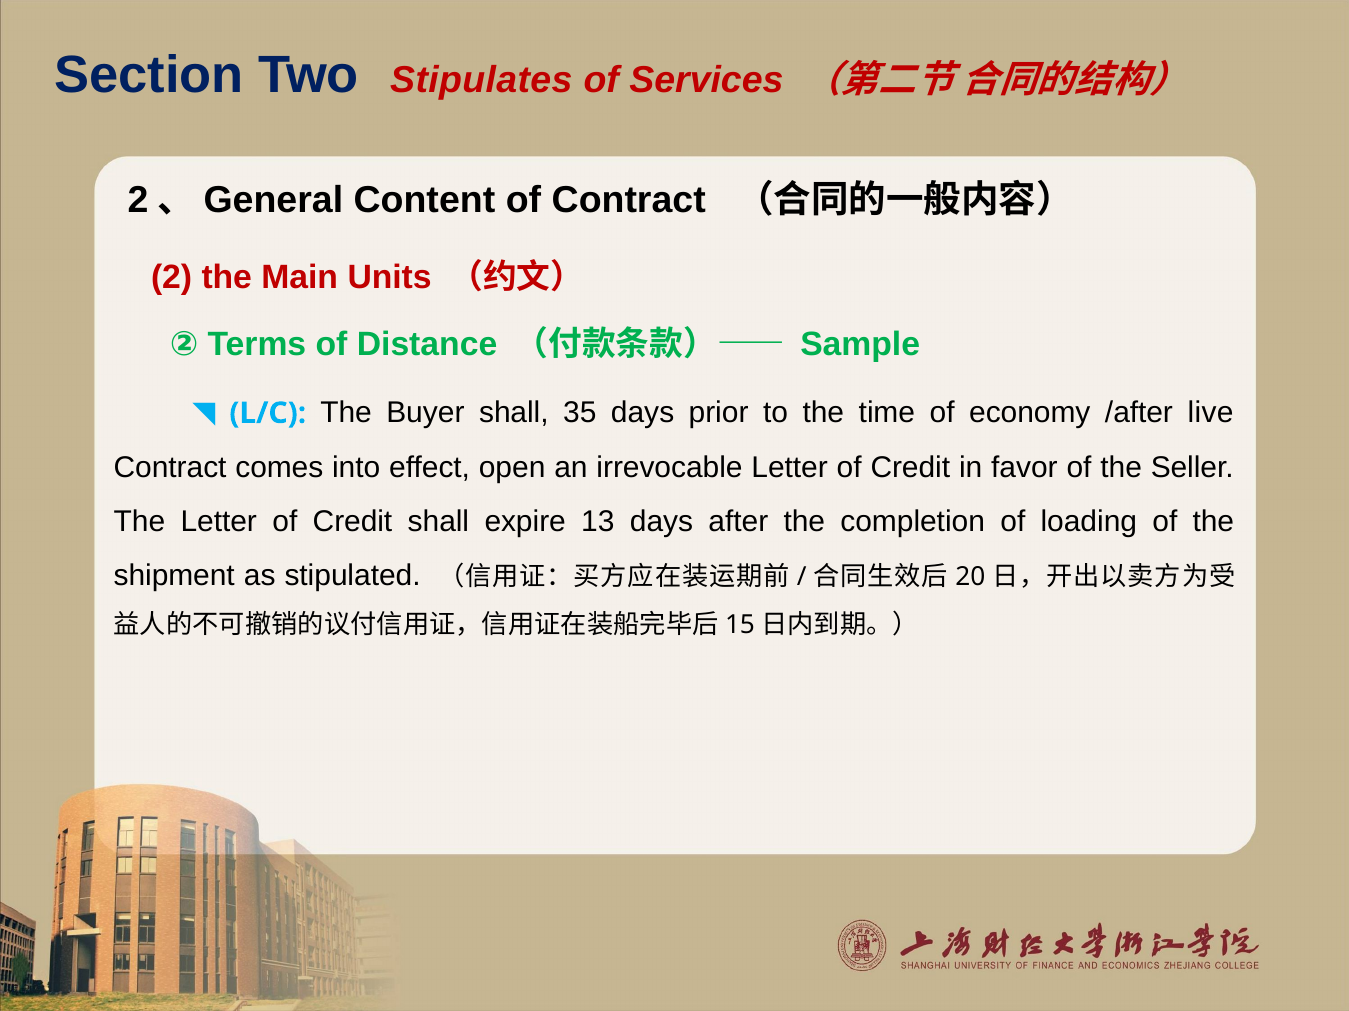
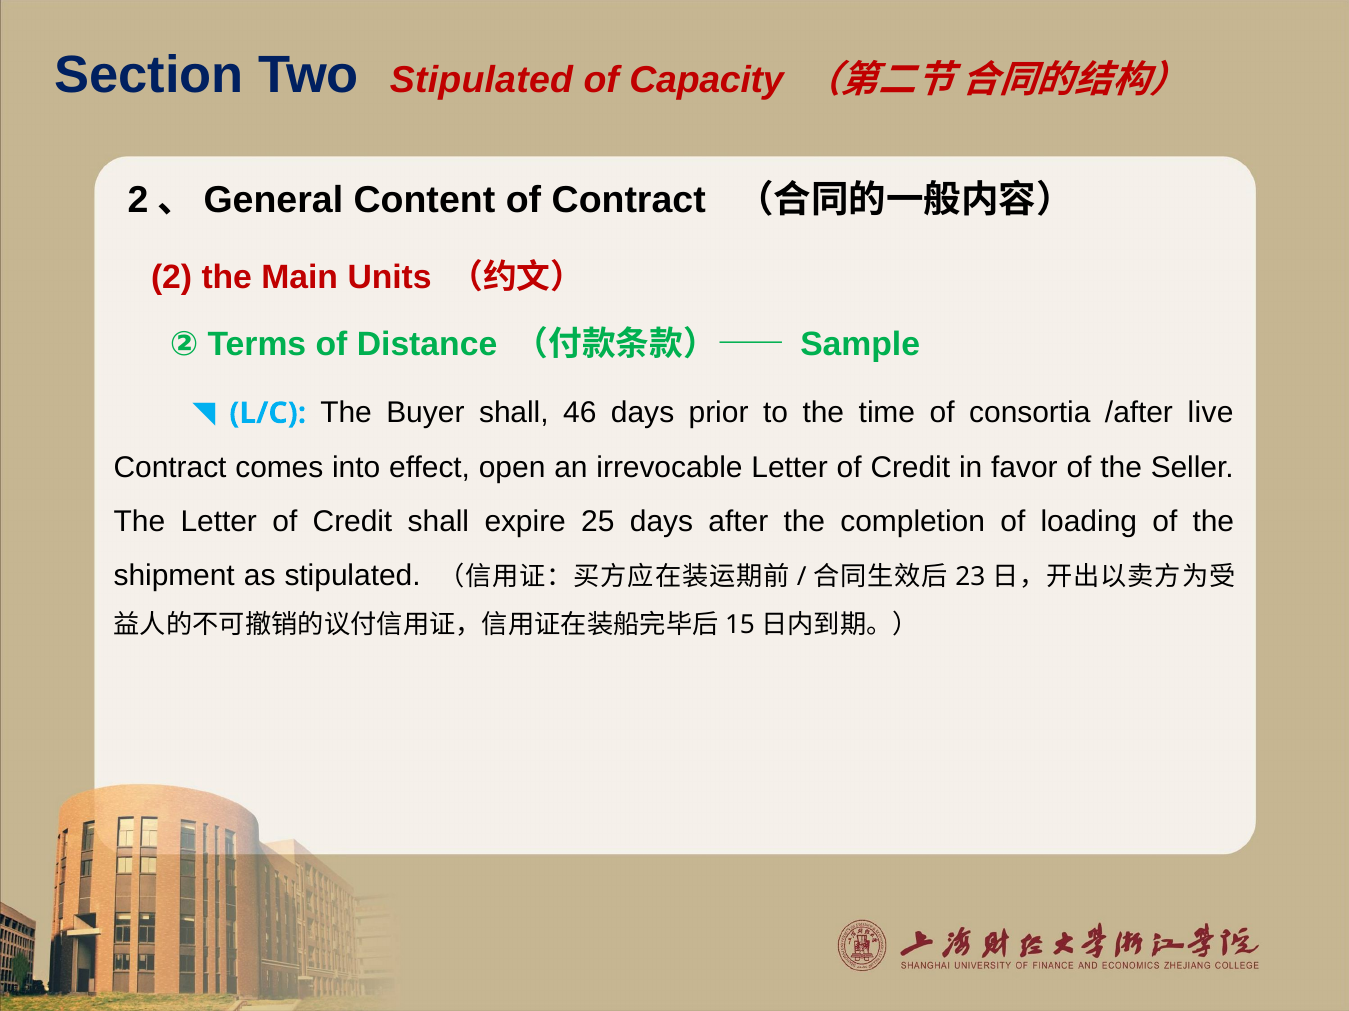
Two Stipulates: Stipulates -> Stipulated (481, 80)
Services: Services -> Capacity (707, 80)
35: 35 -> 46 (580, 413)
economy: economy -> consortia (1030, 413)
13: 13 -> 25 (598, 522)
20: 20 -> 23 (970, 577)
